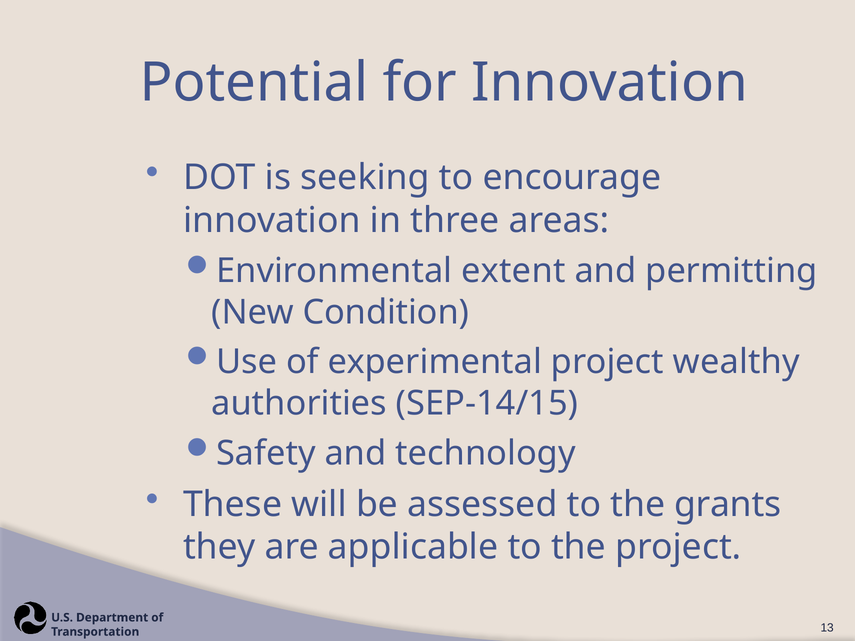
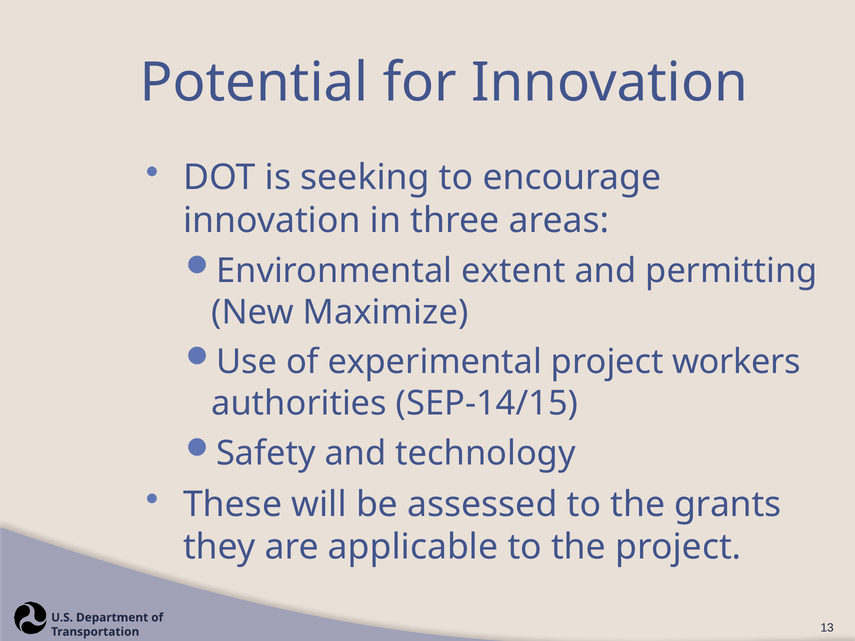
Condition: Condition -> Maximize (386, 312)
wealthy: wealthy -> workers (737, 362)
